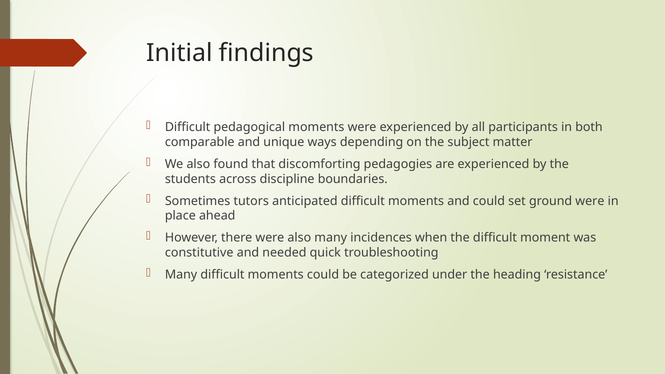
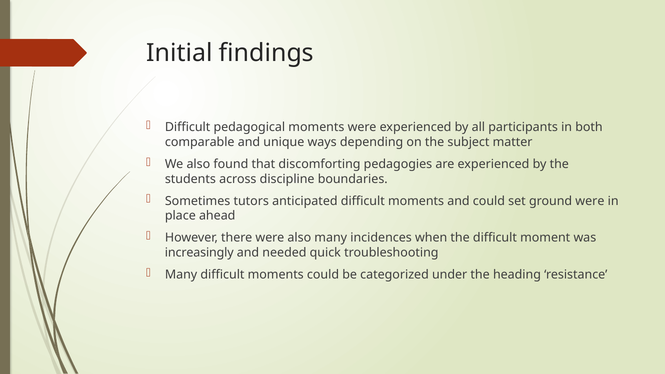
constitutive: constitutive -> increasingly (199, 253)
